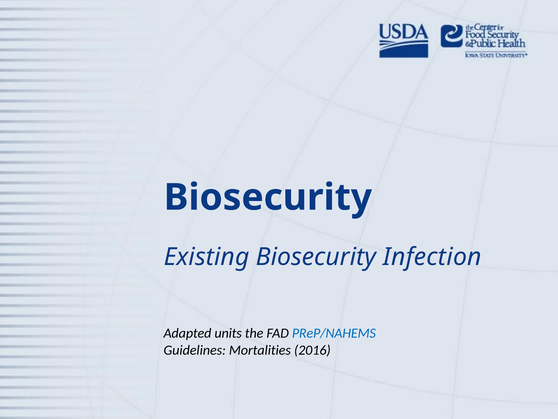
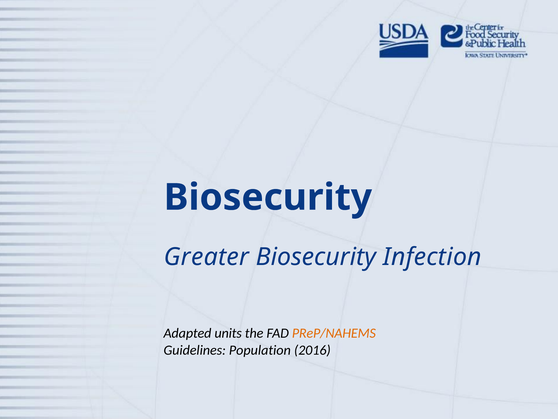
Existing: Existing -> Greater (206, 257)
PReP/NAHEMS colour: blue -> orange (334, 333)
Mortalities: Mortalities -> Population (260, 350)
